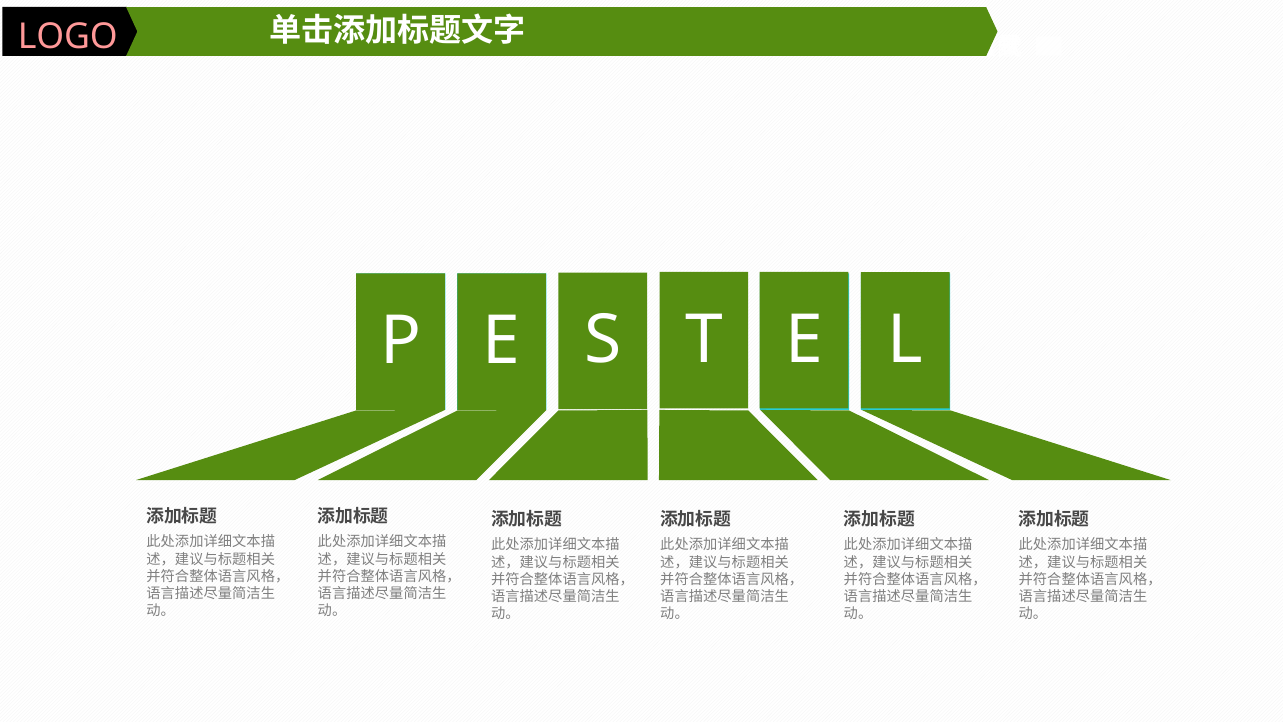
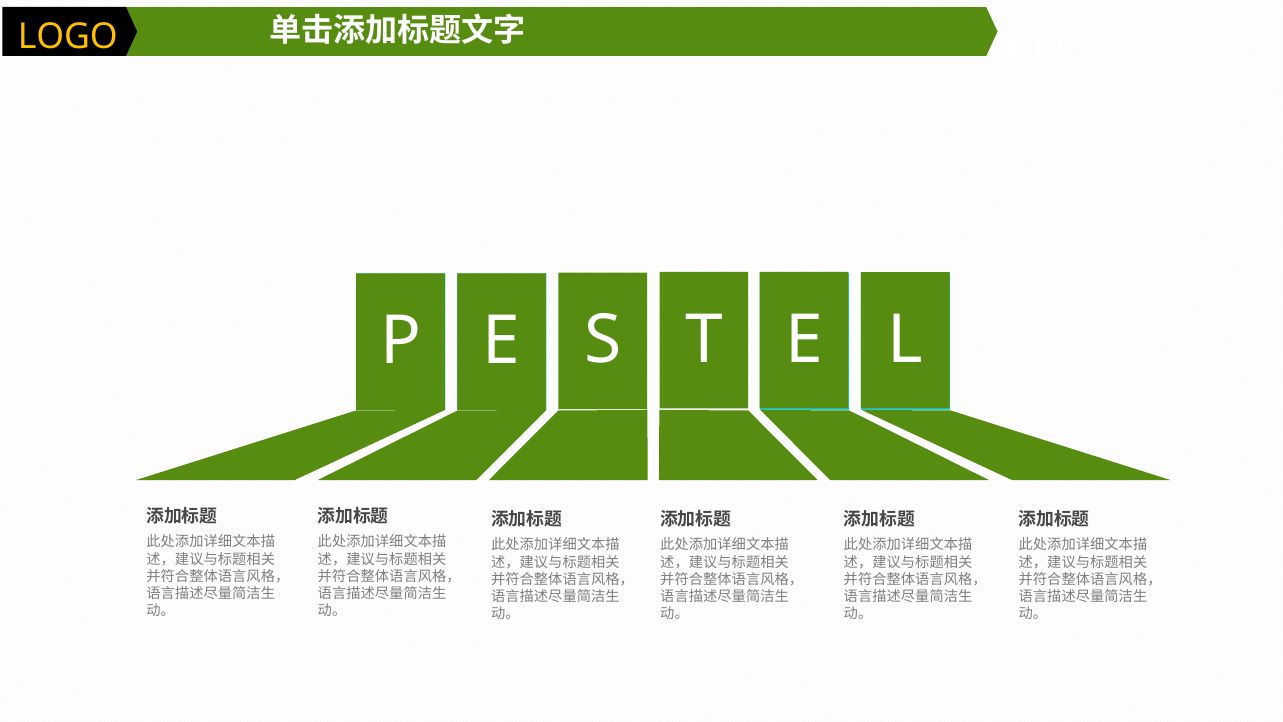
LOGO colour: pink -> yellow (68, 36)
